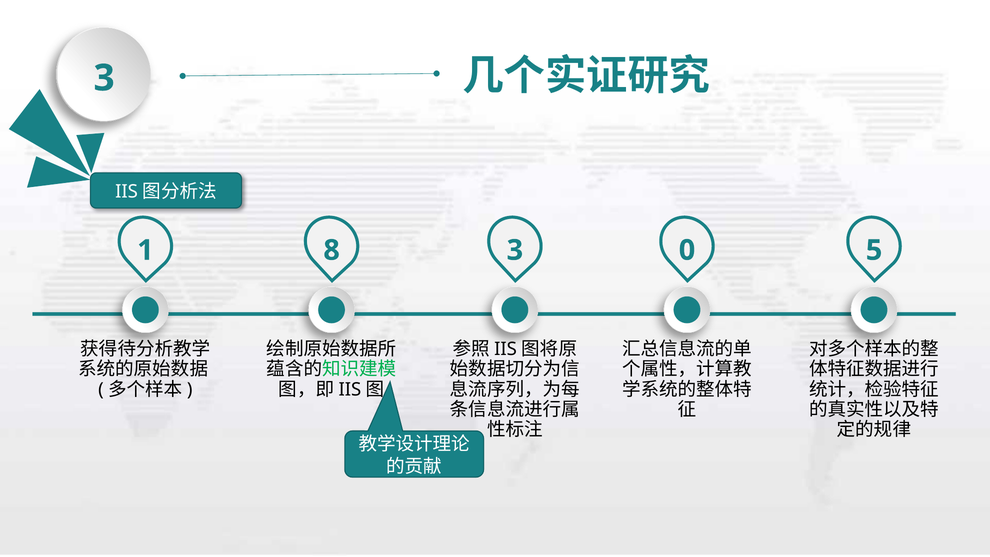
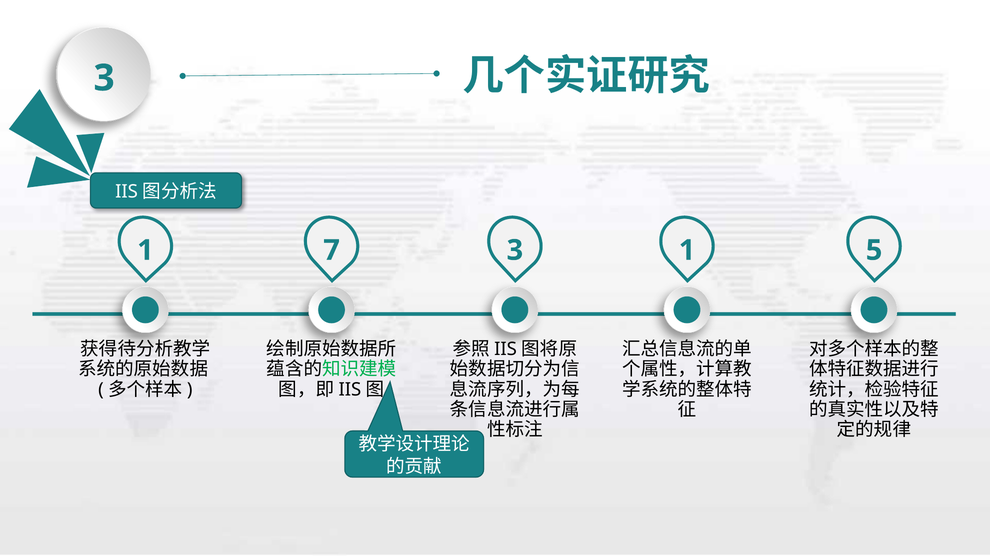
8: 8 -> 7 (332, 250)
3 0: 0 -> 1 (687, 250)
